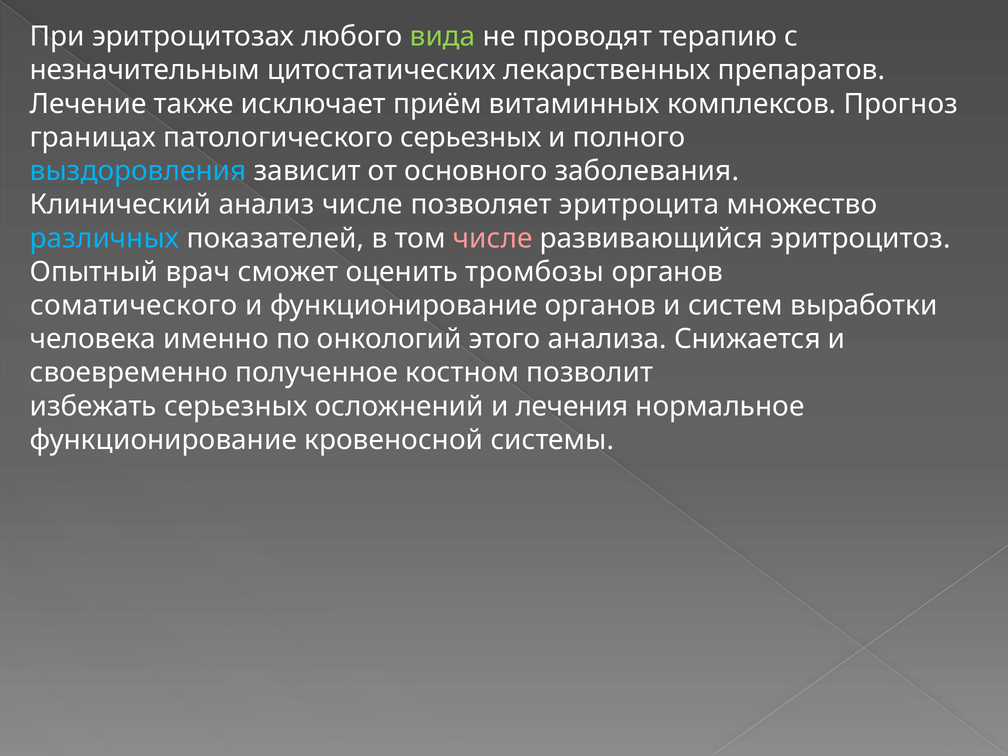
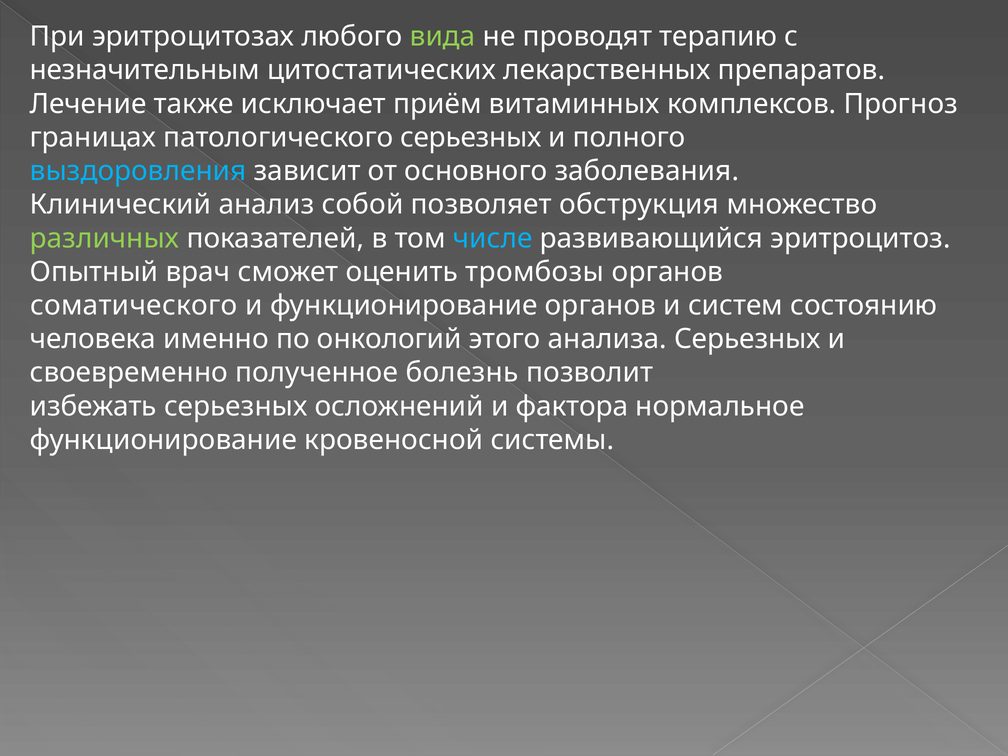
анализ числе: числе -> собой (363, 205)
эритроцита: эритроцита -> обструкция (639, 205)
различных colour: light blue -> light green (104, 238)
числе colour: pink -> light blue (493, 238)
выработки: выработки -> состоянию (864, 305)
анализа Снижается: Снижается -> Серьезных (747, 339)
костном: костном -> болезнь (462, 373)
лечения: лечения -> фактора (572, 406)
